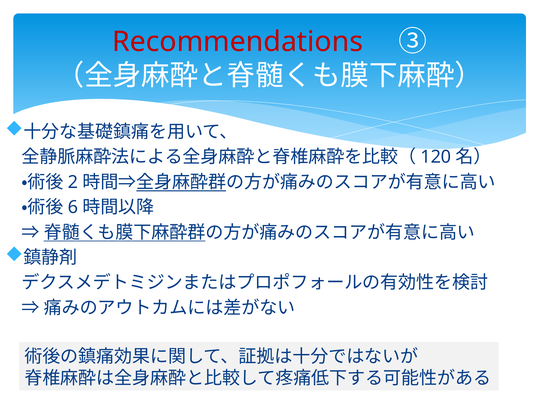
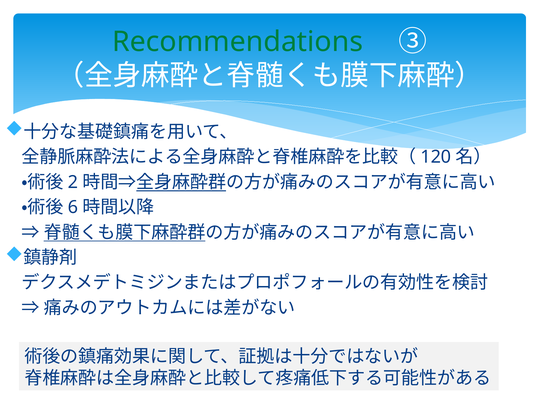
Recommendations colour: red -> green (238, 42)
